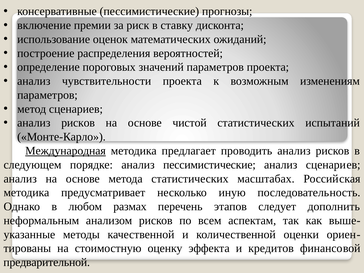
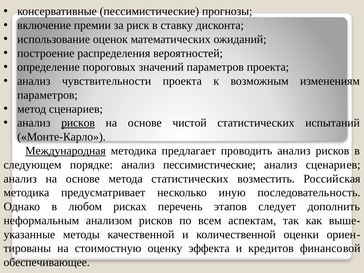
рисков underline: none -> present (78, 123)
масштабах: масштабах -> возместить (266, 179)
размах: размах -> рисках (130, 207)
предварительной: предварительной -> обеспечивающее (47, 262)
